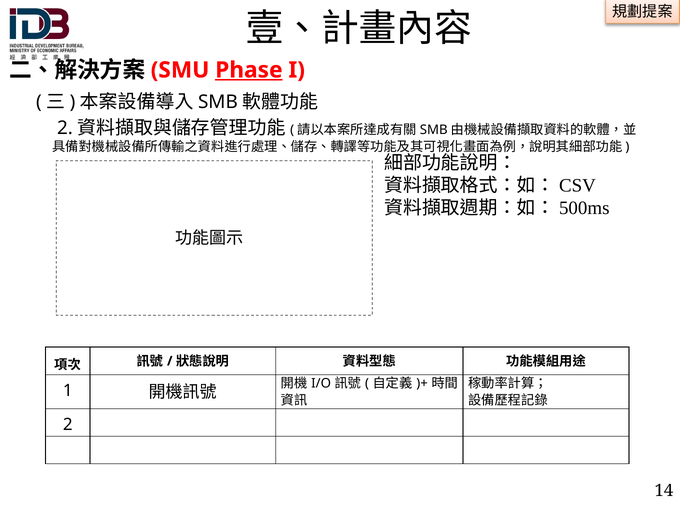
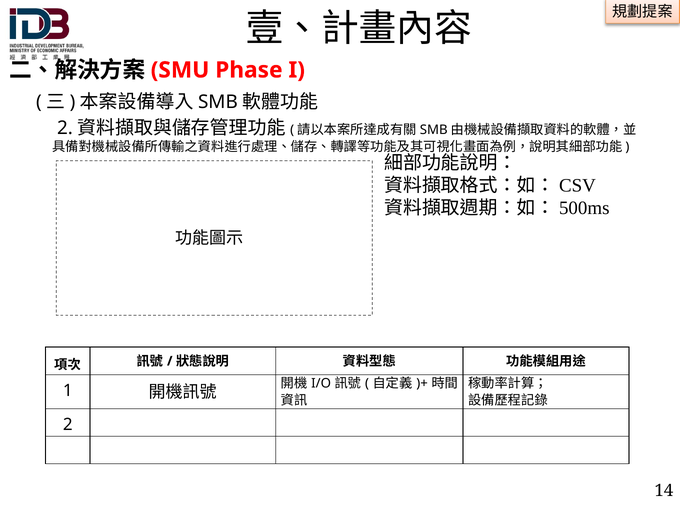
Phase underline: present -> none (249, 70)
